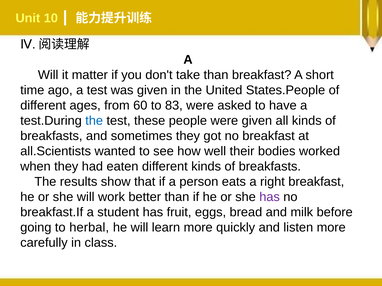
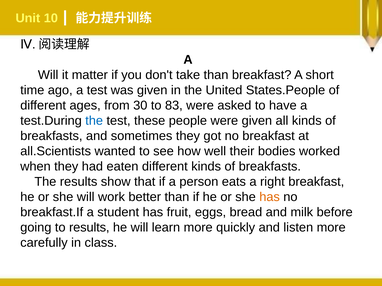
60: 60 -> 30 (140, 106)
has colour: purple -> orange (270, 197)
to herbal: herbal -> results (89, 228)
